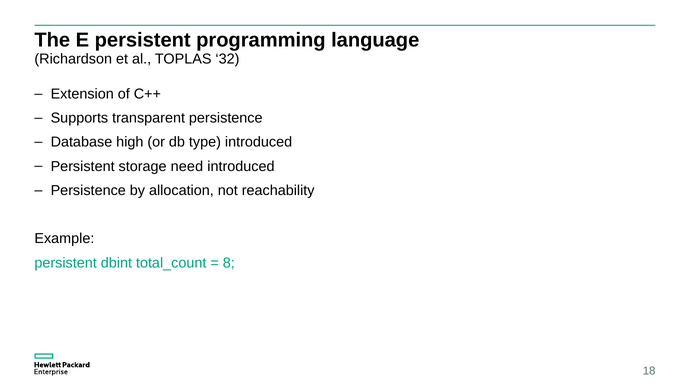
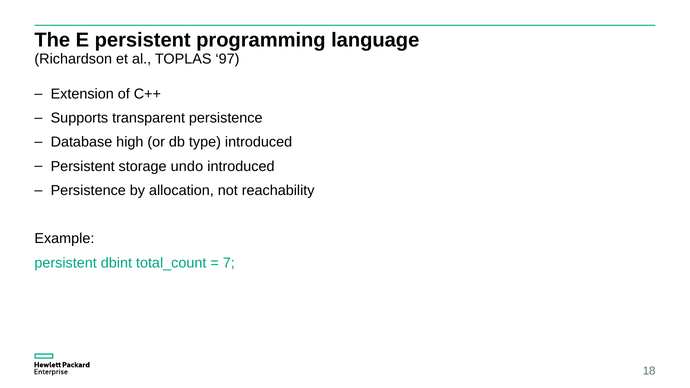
32: 32 -> 97 (227, 59)
need: need -> undo (187, 166)
8: 8 -> 7 (229, 263)
